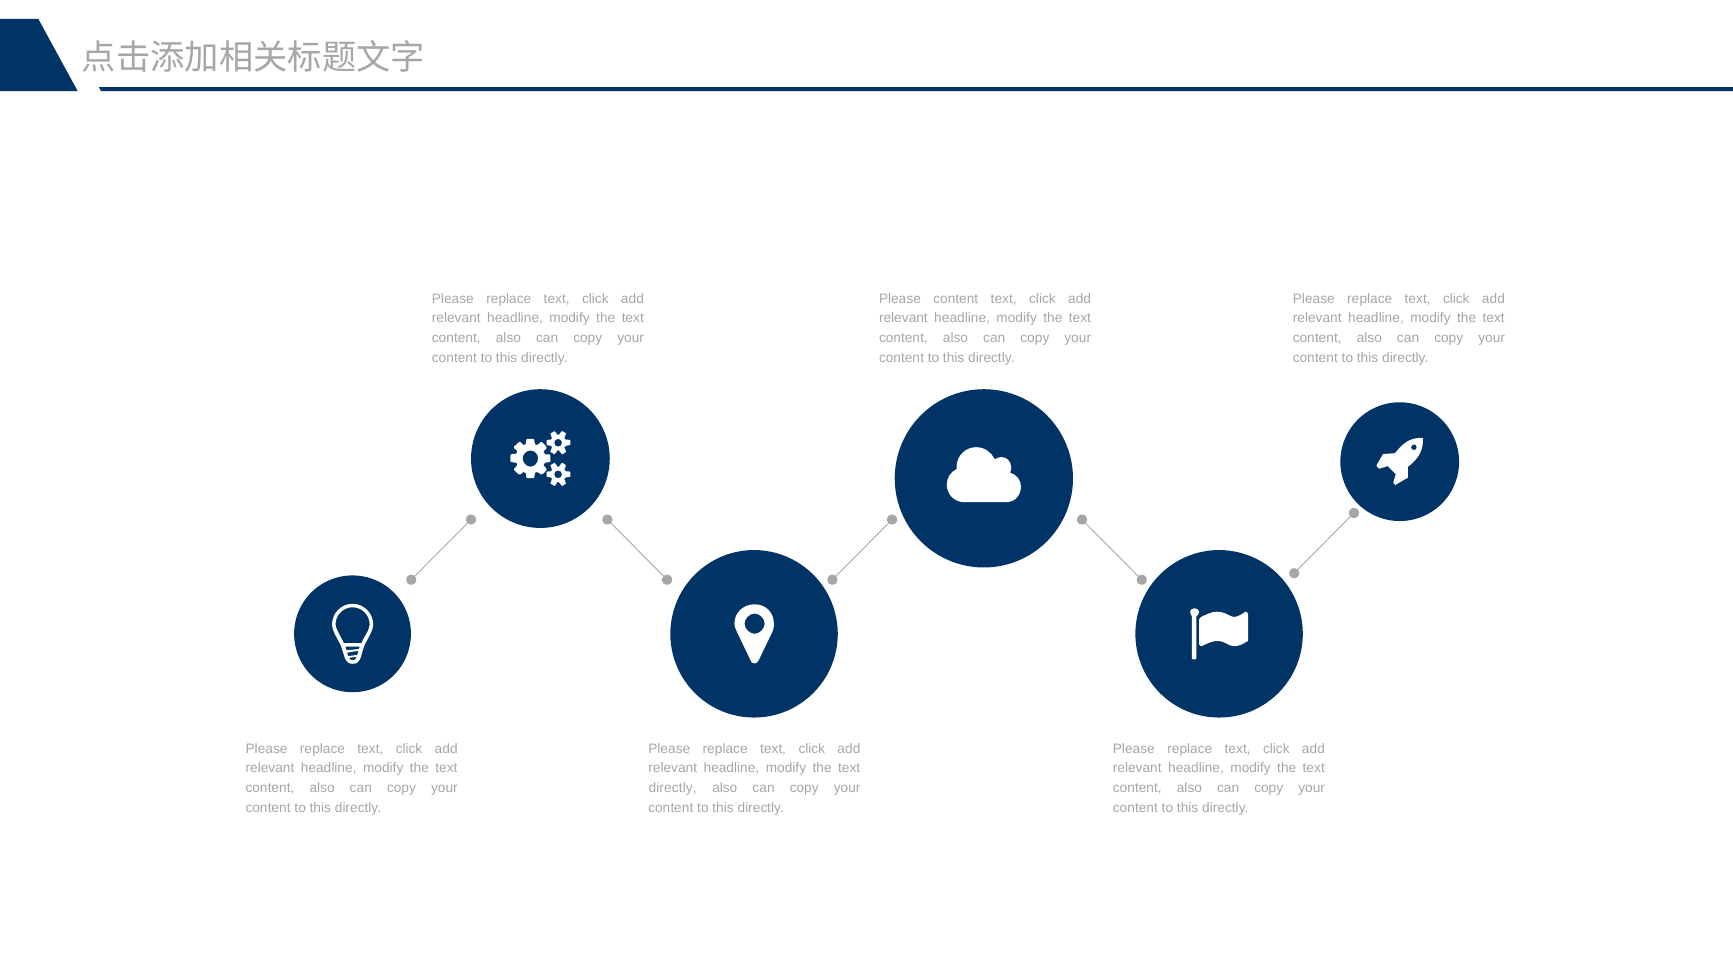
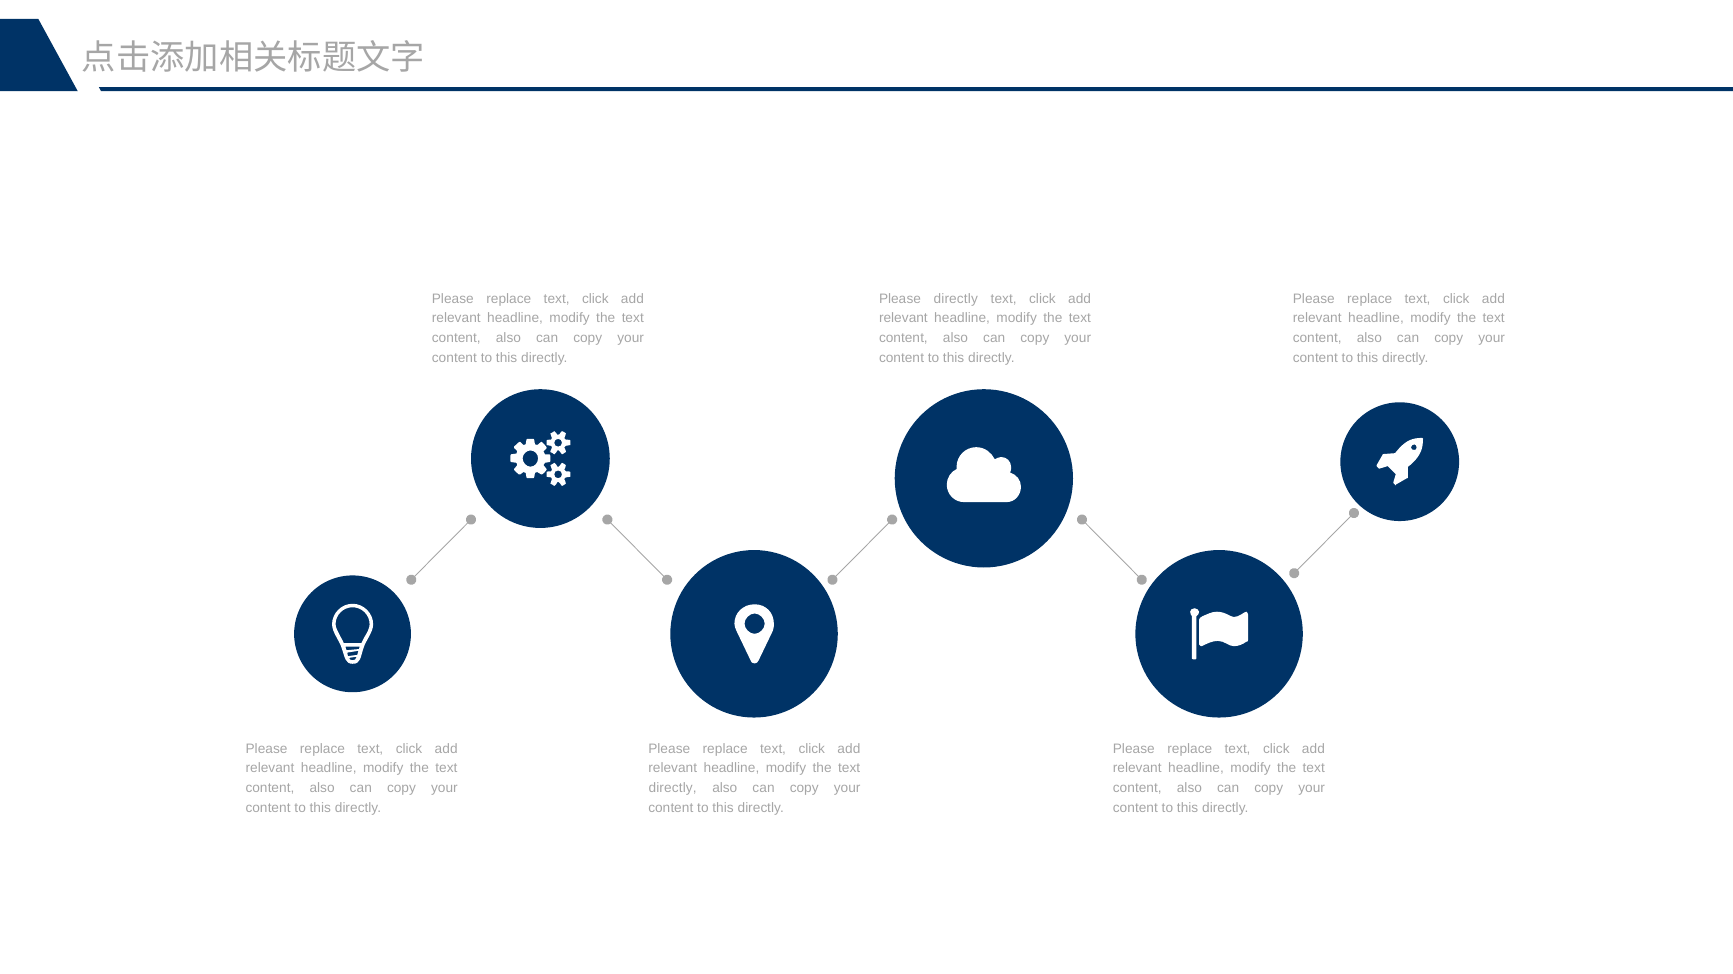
Please content: content -> directly (956, 299)
